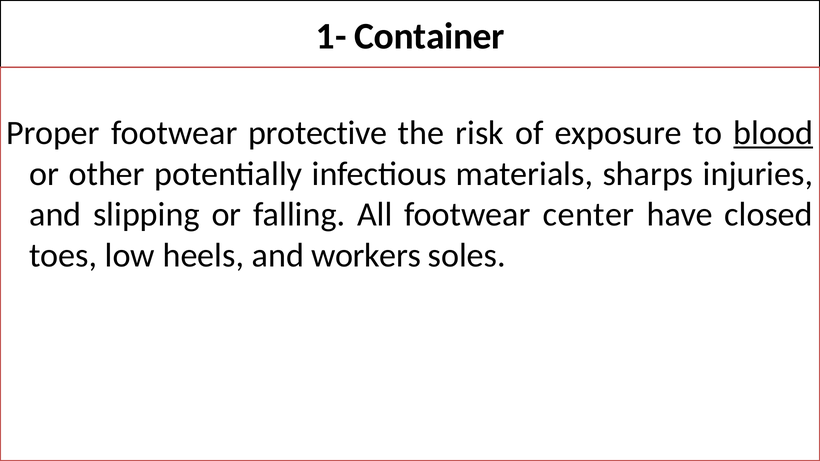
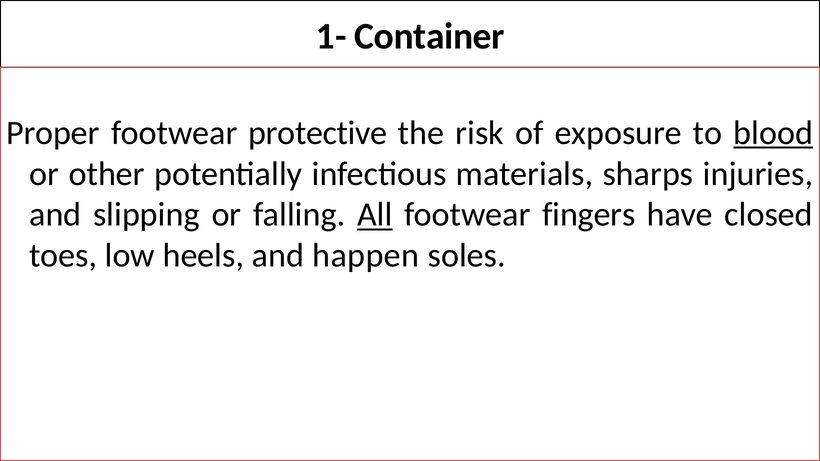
All underline: none -> present (375, 215)
center: center -> fingers (589, 215)
workers: workers -> happen (366, 256)
